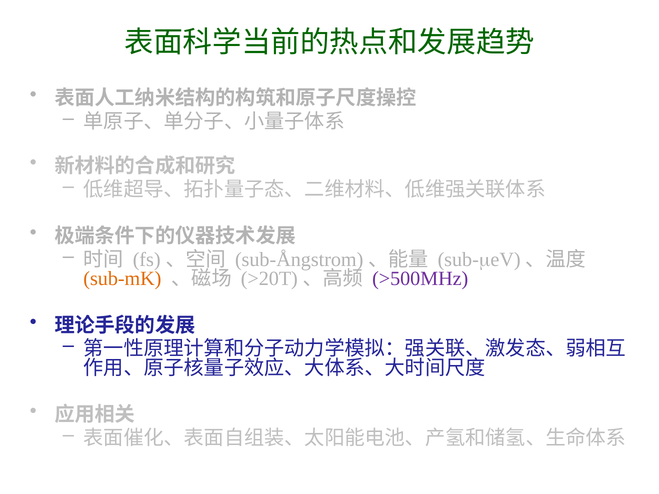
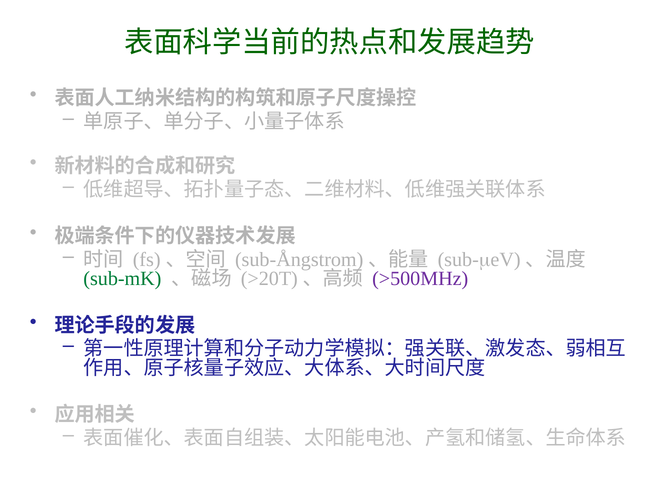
sub-mK colour: orange -> green (122, 279)
